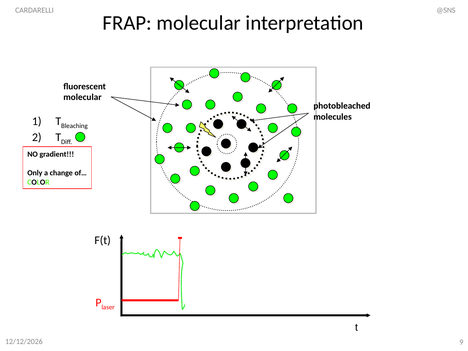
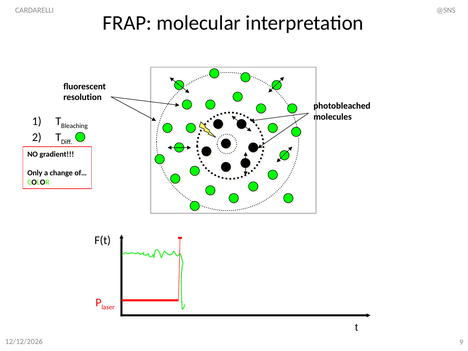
molecular: molecular -> resolution (83, 97)
